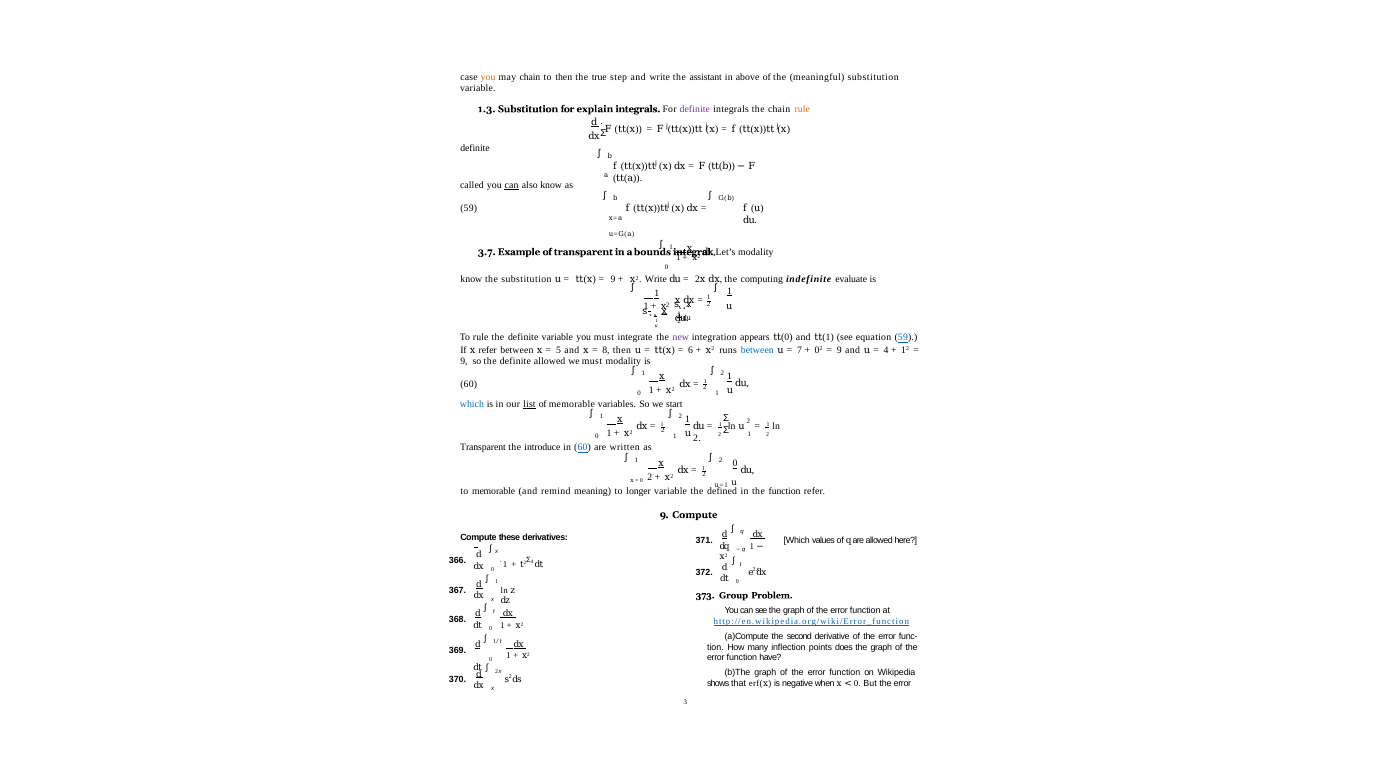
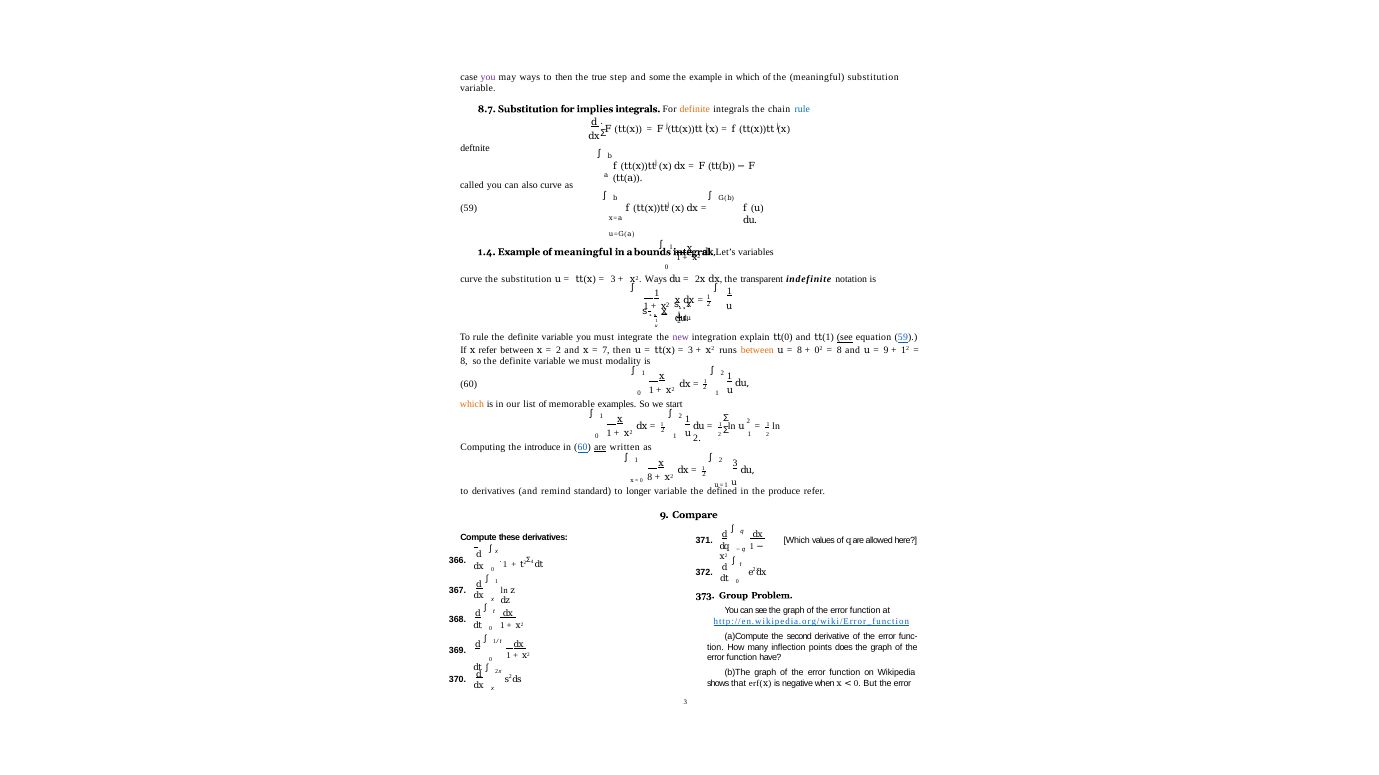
you colour: orange -> purple (488, 77)
may chain: chain -> ways (530, 77)
and write: write -> some (660, 77)
the assistant: assistant -> example (706, 77)
in above: above -> which (748, 77)
1.3: 1.3 -> 8.7 (487, 109)
explain: explain -> implies (595, 109)
definite colour: purple -> orange (695, 109)
rule colour: orange -> blue (802, 109)
definite: definite -> deftnite (475, 148)
can underline: present -> none (512, 185)
also know: know -> curve (551, 185)
3.7: 3.7 -> 1.4 (487, 252)
of transparent: transparent -> meaningful (583, 252)
Let’s modality: modality -> variables (756, 252)
know: know -> curve (471, 280)
9: 9 -> 3 (613, 280)
x2 Write: Write -> Ways (656, 280)
computing: computing -> transparent (762, 280)
evaluate: evaluate -> notation (851, 280)
appears: appears -> explain (755, 338)
see underline: none -> present (845, 338)
5: 5 -> 2 (559, 350)
8: 8 -> 7 (606, 350)
6: 6 -> 3 (691, 350)
between colour: blue -> orange (757, 350)
7: 7 -> 8 (800, 350)
9: 9 -> 8 (839, 350)
4: 4 -> 9 (886, 350)
9: 9 -> 8 (464, 362)
so the definite allowed: allowed -> variable (550, 362)
which colour: blue -> orange (472, 404)
list underline: present -> none (530, 404)
variables: variables -> examples (617, 404)
Transparent: Transparent -> Computing (483, 448)
are underline: none -> present (600, 448)
2 0: 0 -> 3 (735, 464)
0 2: 2 -> 8 (650, 478)
to memorable: memorable -> derivatives (494, 492)
meaning: meaning -> standard (593, 492)
the function: function -> produce (785, 492)
9 Compute: Compute -> Compare (695, 515)
